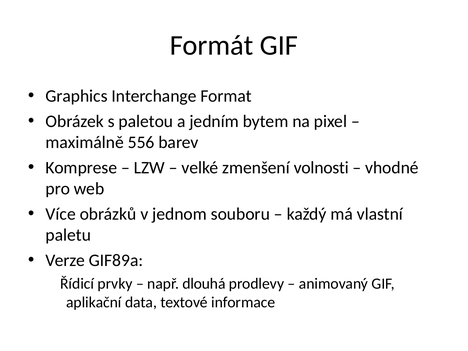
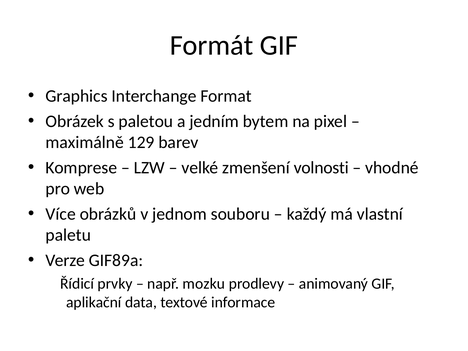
556: 556 -> 129 (141, 142)
dlouhá: dlouhá -> mozku (204, 284)
